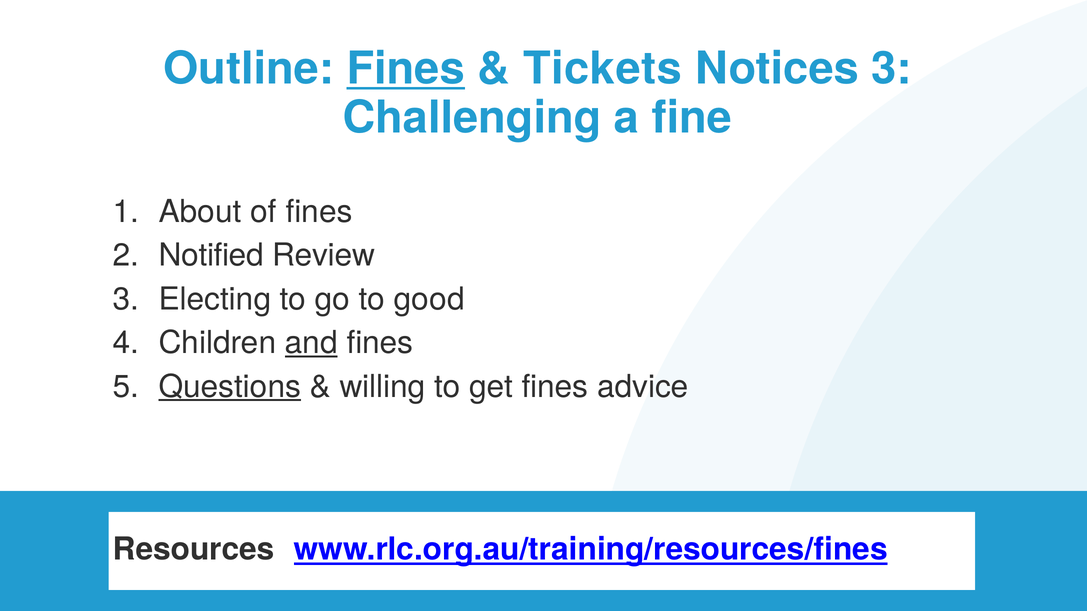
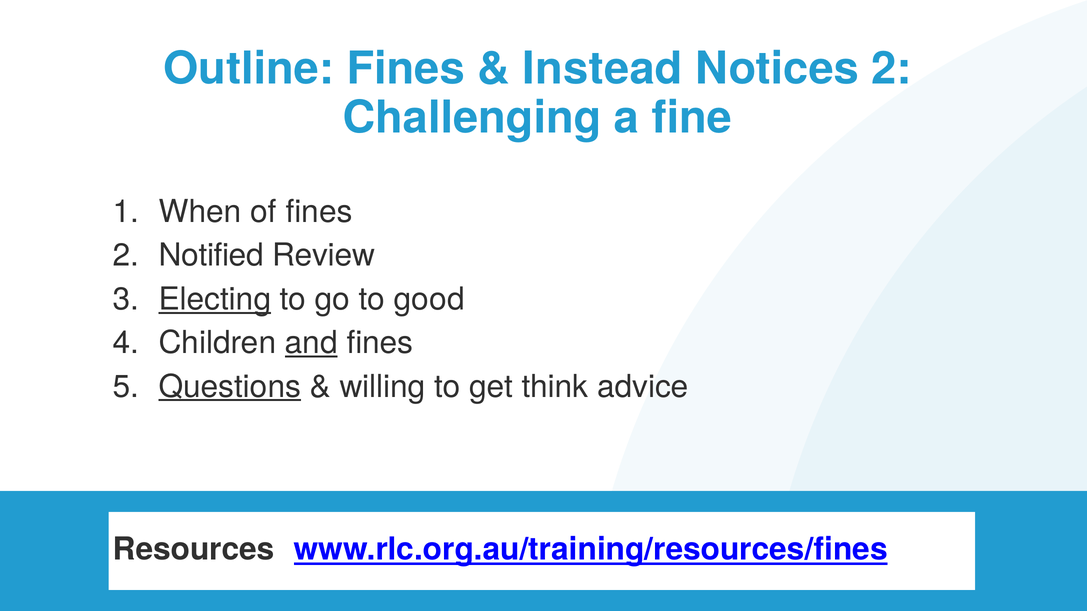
Fines underline: present -> none (406, 69)
Tickets: Tickets -> Instead (603, 69)
Notices 3: 3 -> 2 (892, 69)
About: About -> When (200, 212)
Electing underline: none -> present (215, 299)
get fines: fines -> think (555, 387)
